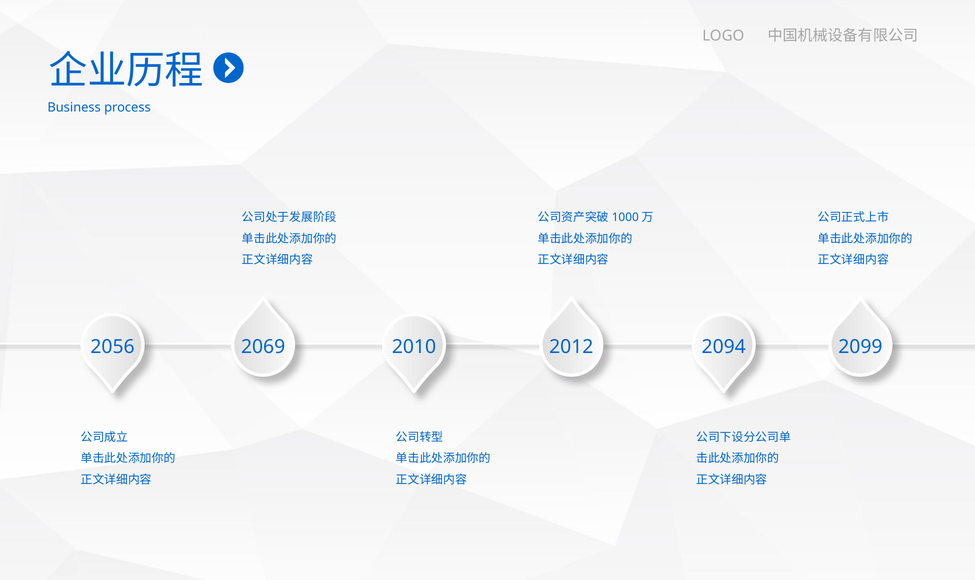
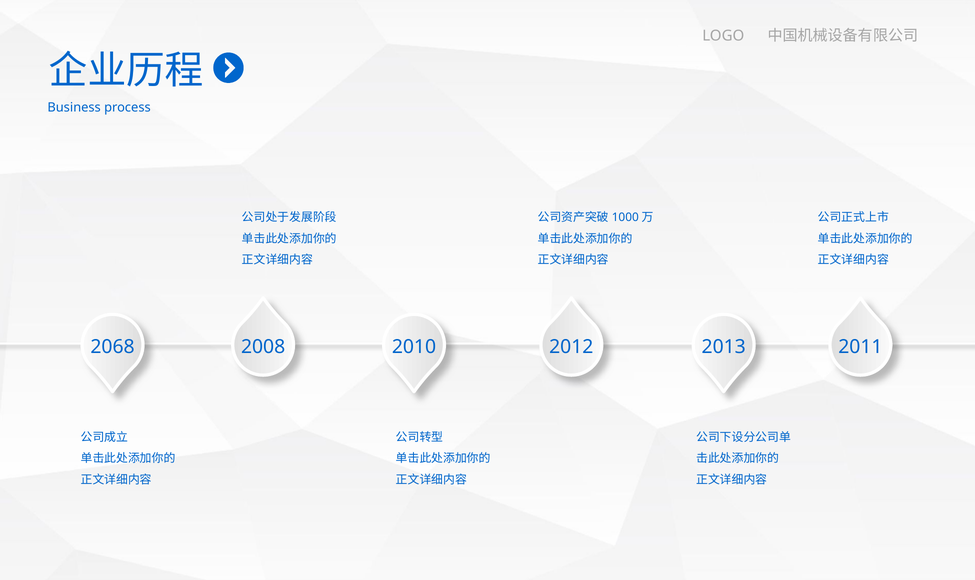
2056: 2056 -> 2068 (113, 347)
2069: 2069 -> 2008 (263, 347)
2094: 2094 -> 2013 (724, 347)
2099: 2099 -> 2011 (860, 347)
